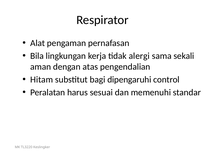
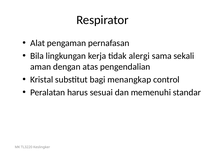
Hitam: Hitam -> Kristal (42, 79)
dipengaruhi: dipengaruhi -> menangkap (129, 79)
